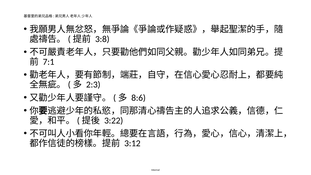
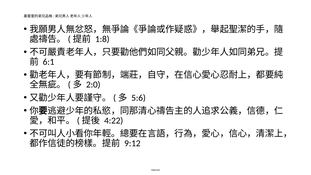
3:8: 3:8 -> 1:8 (102, 39)
7:1: 7:1 -> 6:1 (49, 62)
2:3: 2:3 -> 2:0 (93, 85)
8:6: 8:6 -> 5:6 (139, 98)
3:22: 3:22 -> 4:22 (114, 121)
3:12: 3:12 -> 9:12 (132, 143)
